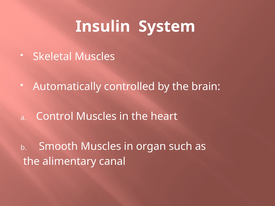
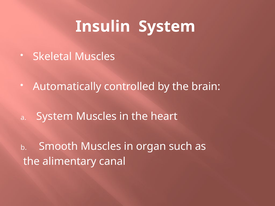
Control: Control -> System (55, 117)
